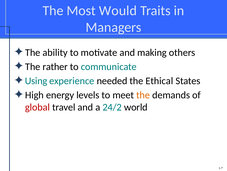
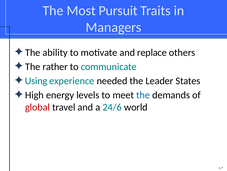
Would: Would -> Pursuit (118, 11)
making: making -> replace (152, 52)
Ethical: Ethical -> Leader (159, 81)
the colour: orange -> blue (143, 95)
24/2: 24/2 -> 24/6 (112, 107)
